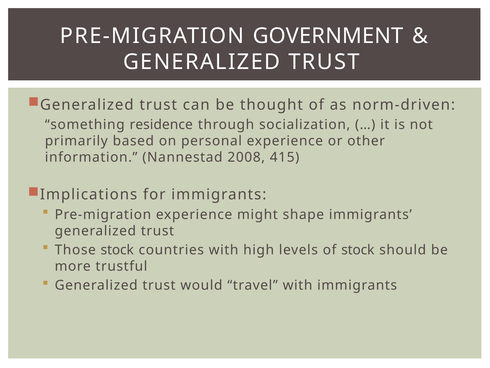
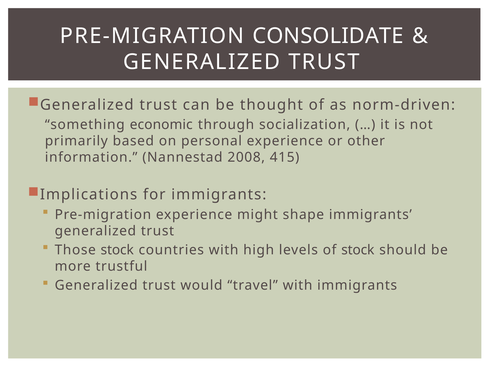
GOVERNMENT: GOVERNMENT -> CONSOLIDATE (328, 36)
residence: residence -> economic (161, 124)
